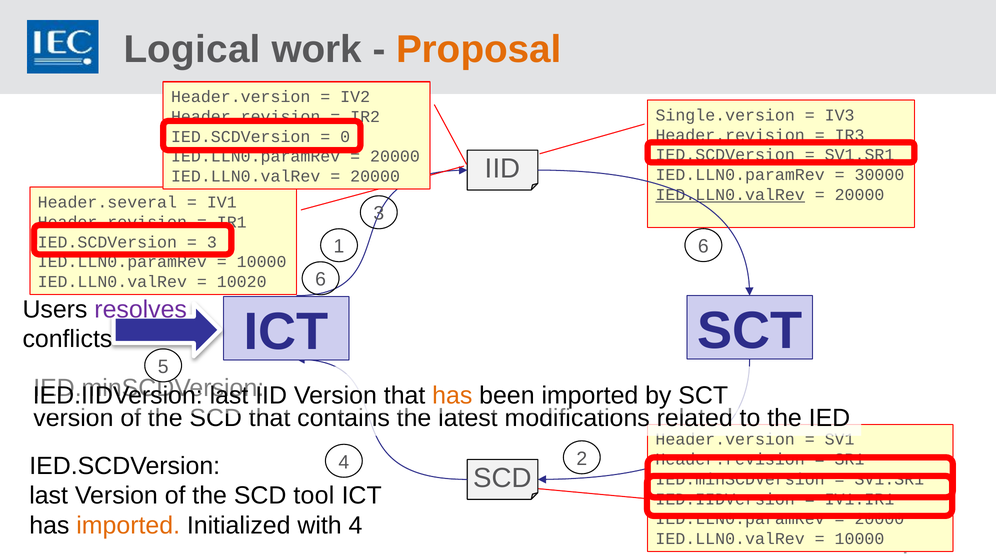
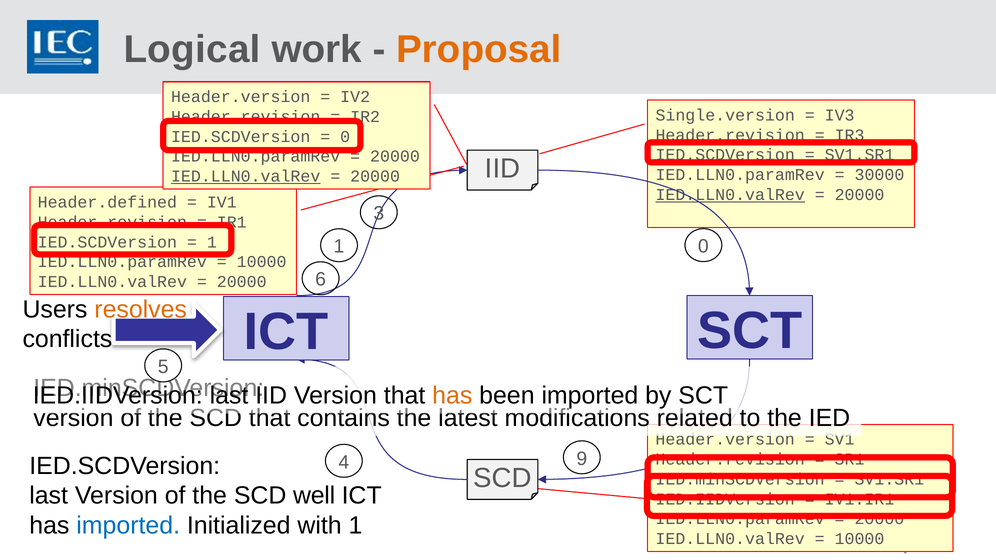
IED.LLN0.valRev underline: none -> present (246, 177)
Header.several: Header.several -> Header.defined (107, 202)
3: 3 -> 1 (212, 242)
1 6: 6 -> 0 (703, 247)
10020: 10020 -> 20000 (242, 282)
resolves colour: purple -> orange (141, 310)
2: 2 -> 9 (582, 459)
tool: tool -> well (314, 496)
imported colour: orange -> blue (128, 526)
with 4: 4 -> 1 (355, 526)
